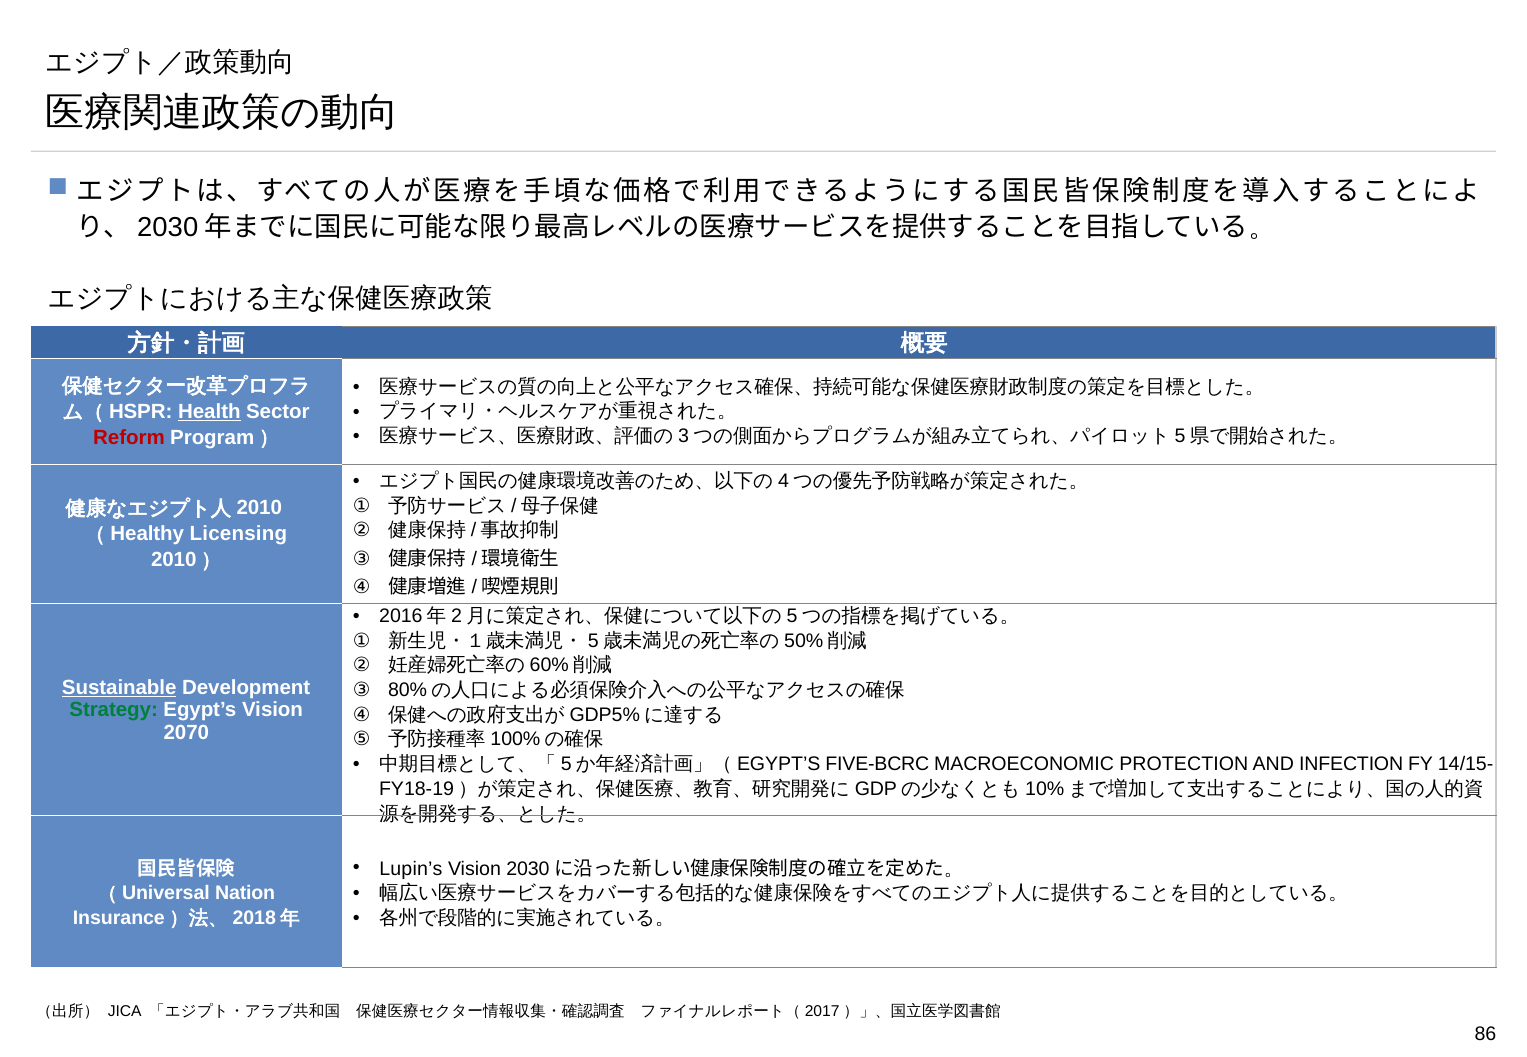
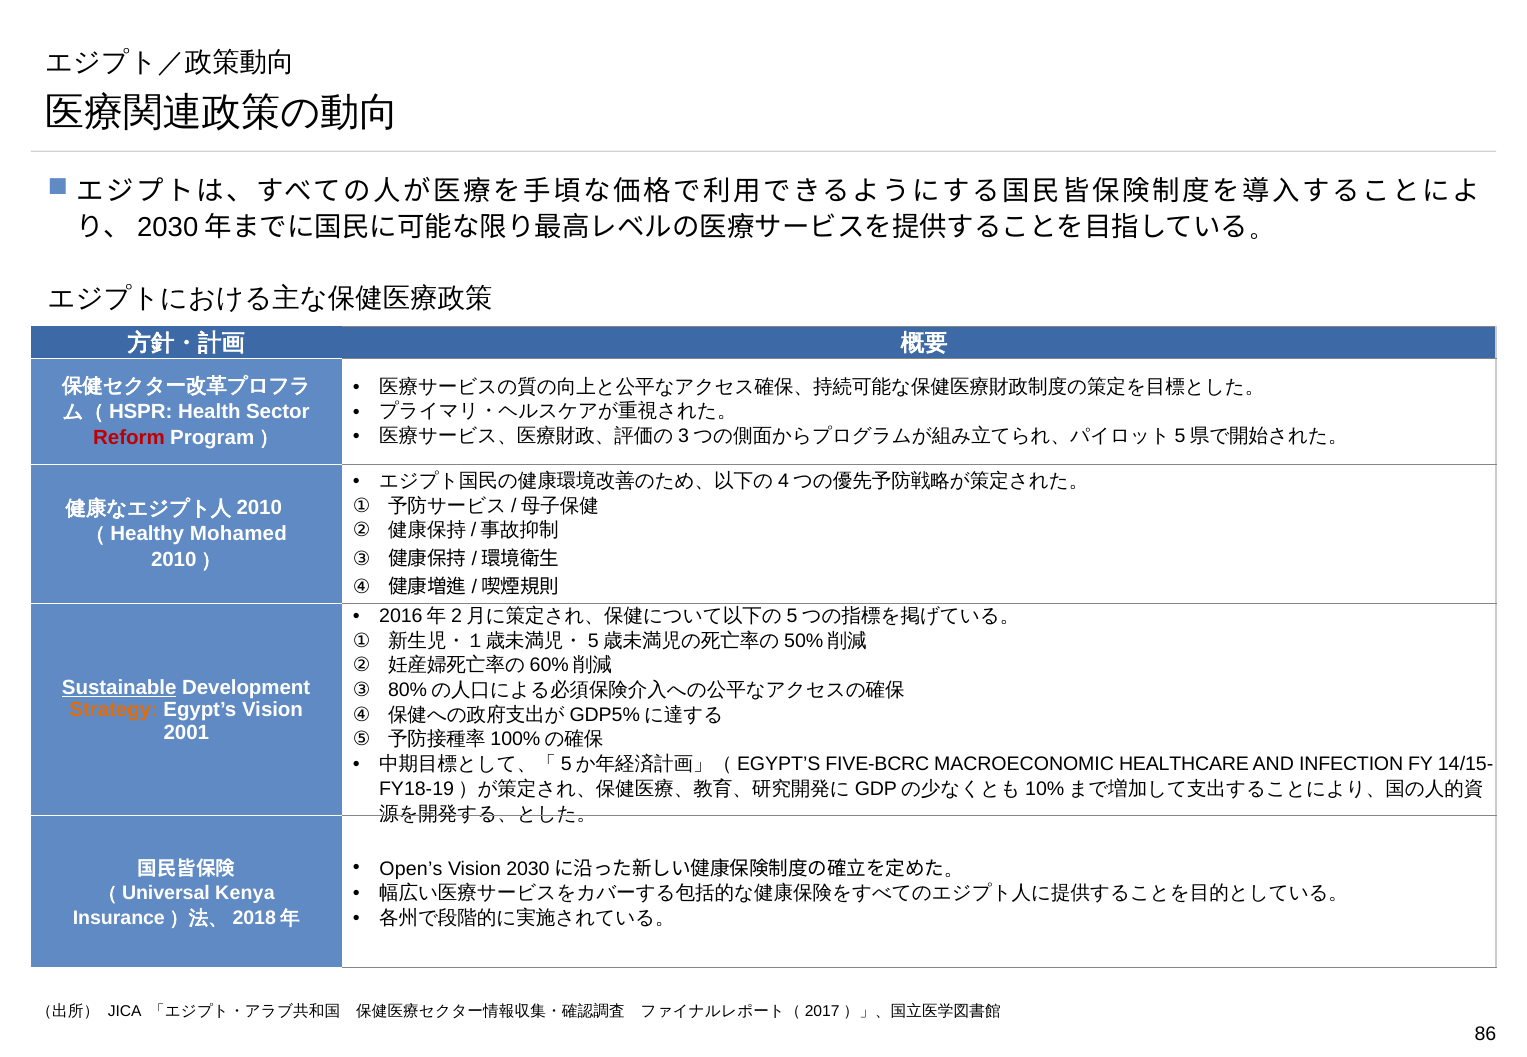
Health underline: present -> none (209, 412)
Licensing: Licensing -> Mohamed (238, 534)
Strategy colour: green -> orange (114, 710)
2070: 2070 -> 2001 (186, 733)
PROTECTION: PROTECTION -> HEALTHCARE (1184, 764)
Lupin’s: Lupin’s -> Open’s (411, 869)
Nation: Nation -> Kenya (245, 893)
